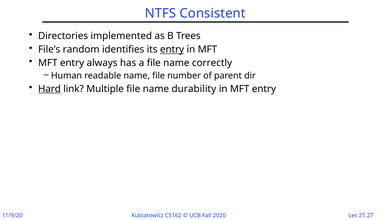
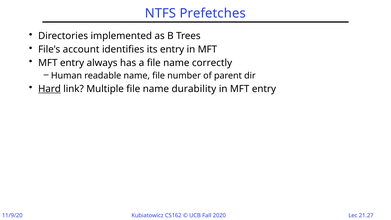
Consistent: Consistent -> Prefetches (213, 13)
random: random -> account (81, 49)
entry underline: present -> none (172, 49)
